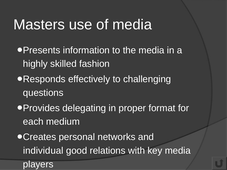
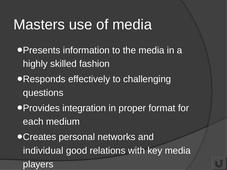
delegating: delegating -> integration (84, 108)
